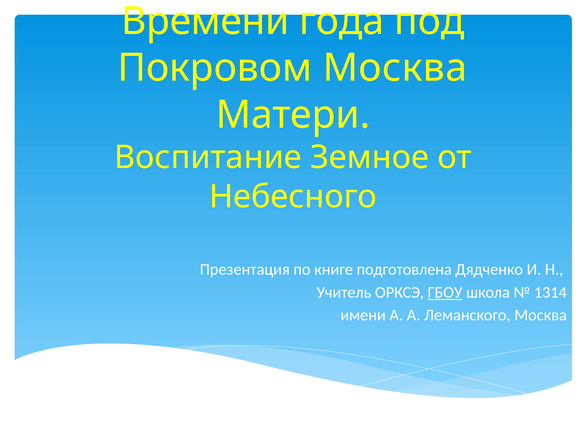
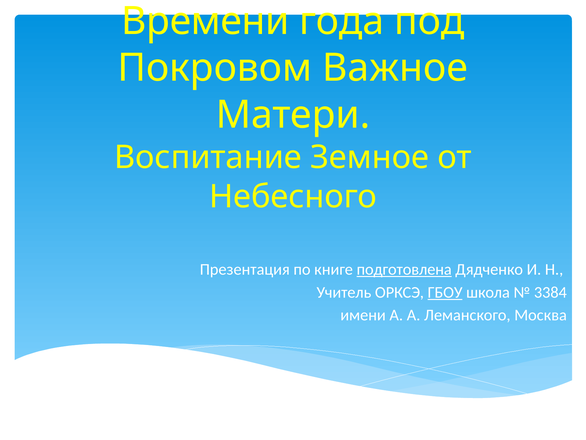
Покровом Москва: Москва -> Важное (395, 68)
подготовлена underline: none -> present (404, 269)
1314: 1314 -> 3384 (550, 292)
